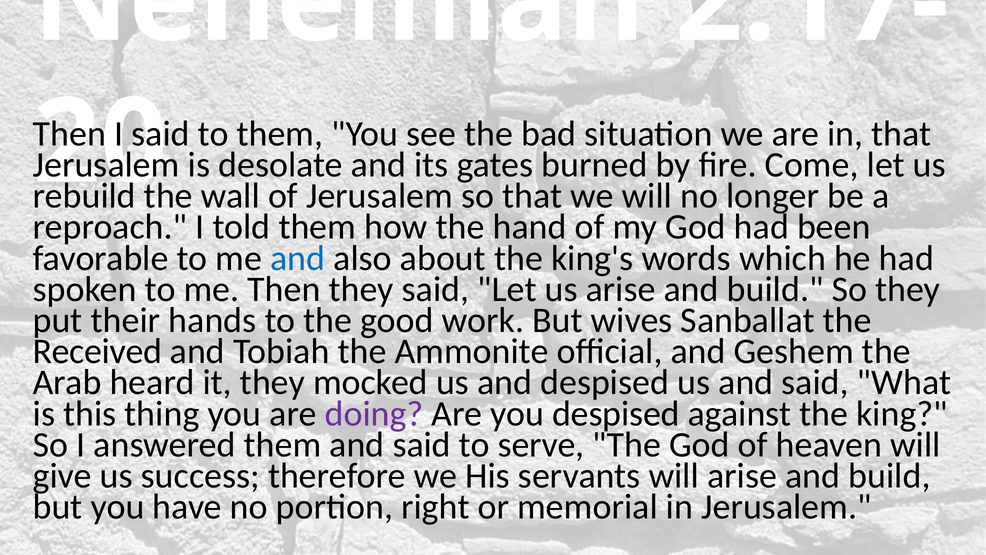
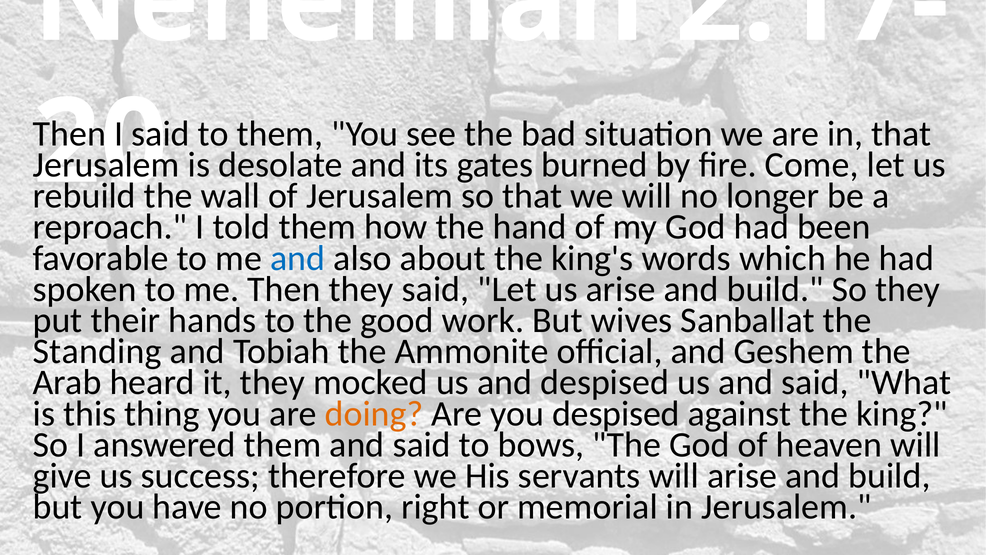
Received: Received -> Standing (97, 351)
doing colour: purple -> orange (374, 413)
serve: serve -> bows (541, 444)
